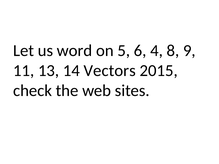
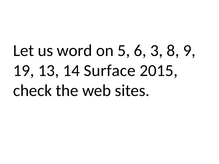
4: 4 -> 3 (157, 51)
11: 11 -> 19 (24, 71)
Vectors: Vectors -> Surface (110, 71)
